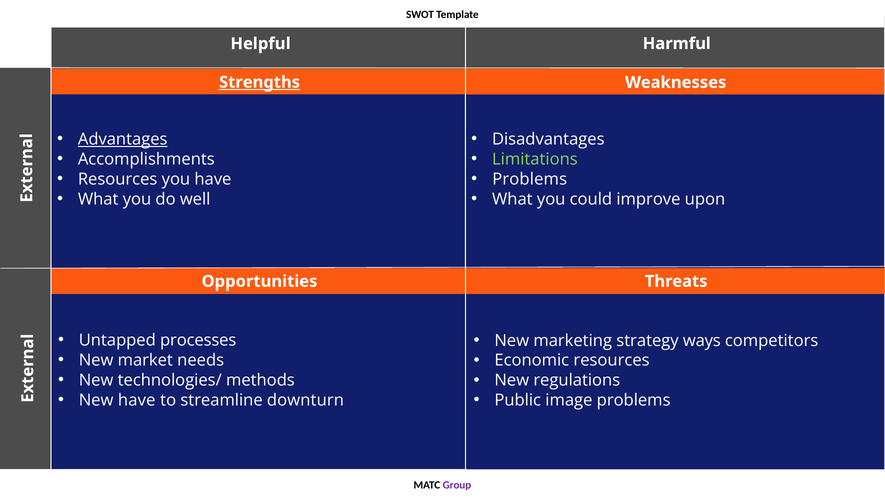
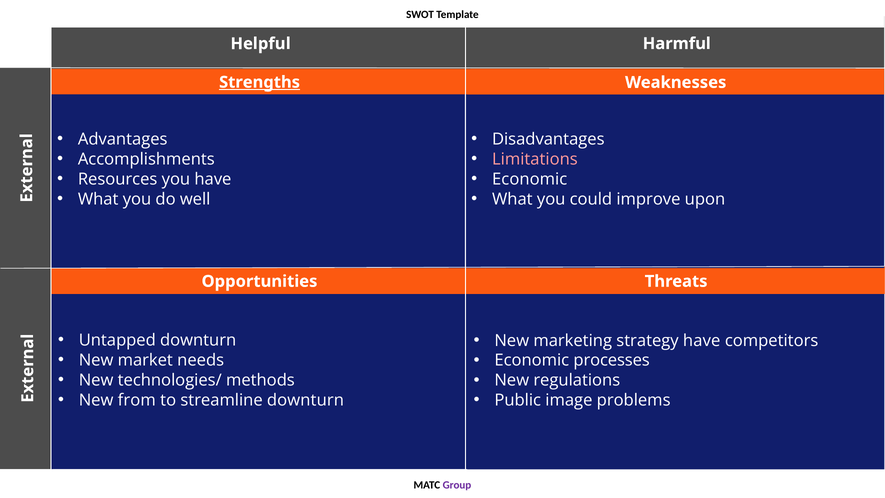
Advantages underline: present -> none (123, 139)
Limitations colour: light green -> pink (535, 159)
Problems: Problems -> Economic (530, 179)
Untapped processes: processes -> downturn (198, 340)
strategy ways: ways -> have (702, 340)
Economic resources: resources -> processes (612, 360)
New have: have -> from (137, 400)
